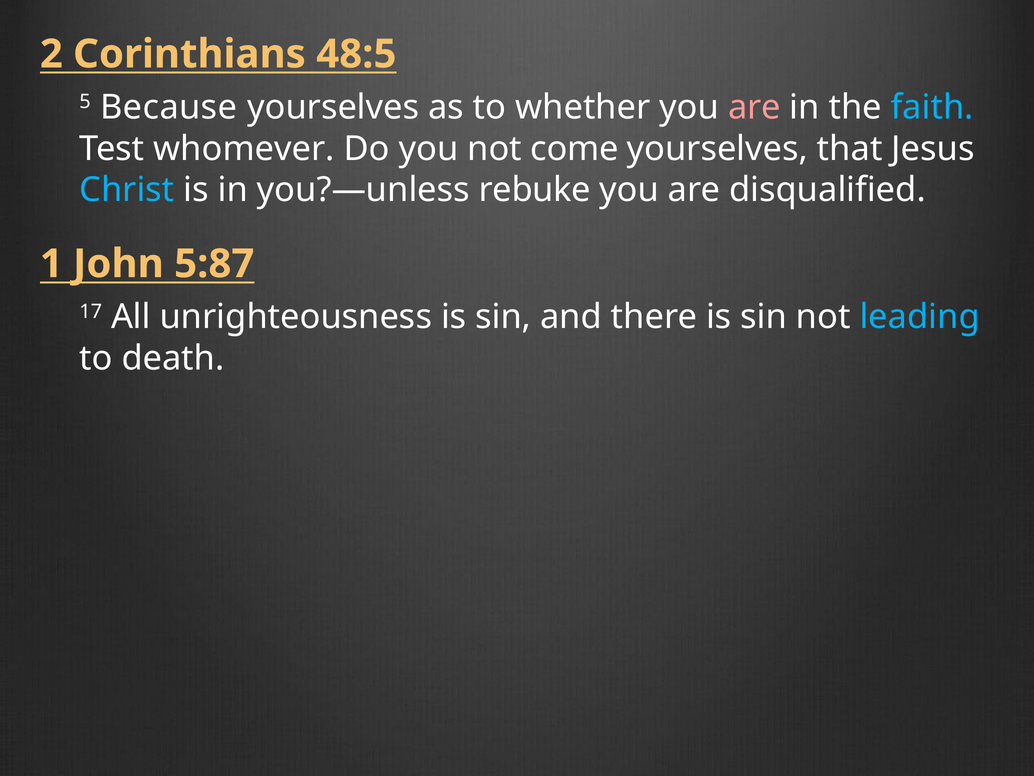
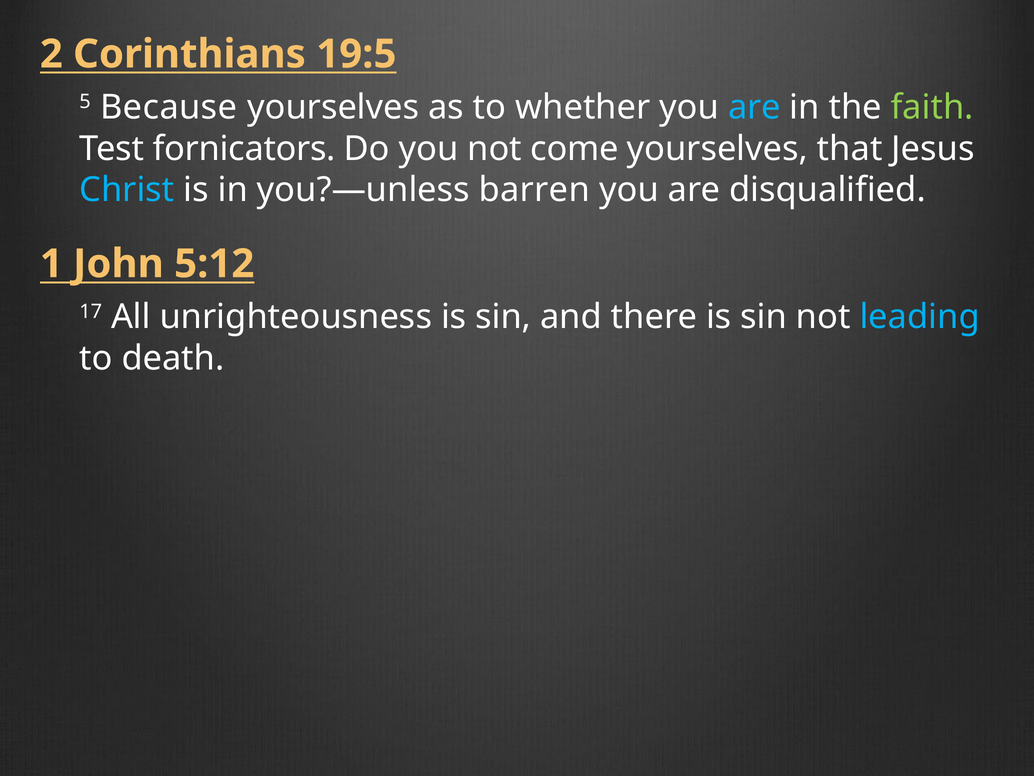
48:5: 48:5 -> 19:5 (356, 54)
are colour: pink -> light blue (754, 107)
faith colour: light blue -> light green (932, 107)
whomever: whomever -> fornicators (244, 149)
rebuke: rebuke -> barren (534, 190)
5:87: 5:87 -> 5:12 (214, 264)
